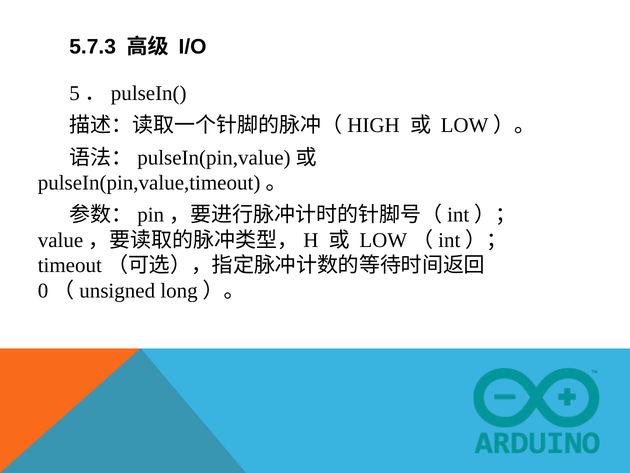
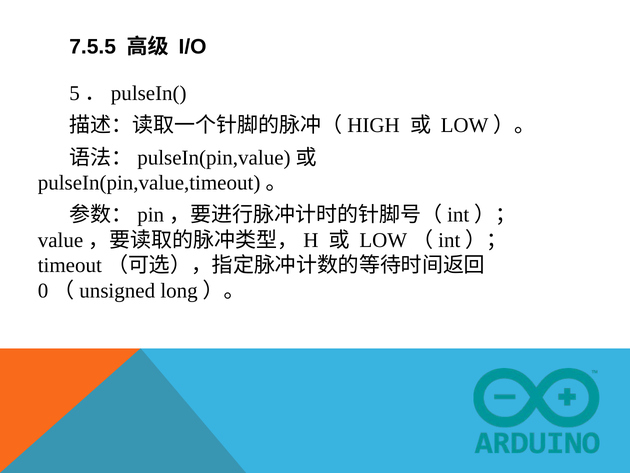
5.7.3: 5.7.3 -> 7.5.5 (93, 47)
